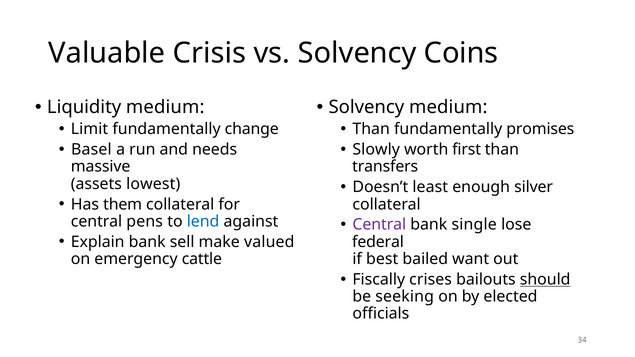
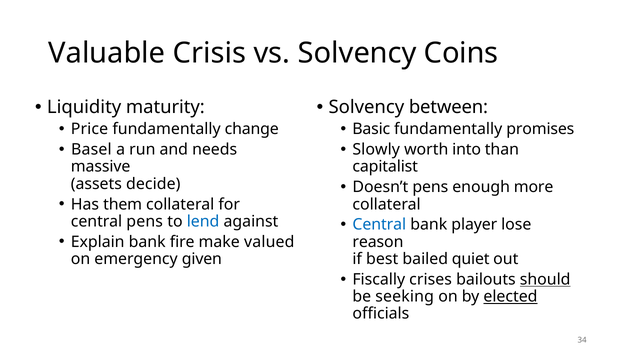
Liquidity medium: medium -> maturity (165, 107)
Solvency medium: medium -> between (448, 107)
Limit: Limit -> Price (89, 129)
Than: Than -> Basic (371, 129)
first: first -> into (467, 150)
transfers: transfers -> capitalist (385, 167)
Doesn’t least: least -> pens (430, 187)
silver: silver -> more (534, 187)
lowest: lowest -> decide (153, 184)
Central colour: purple -> blue (379, 225)
single: single -> player (474, 225)
sell: sell -> fire (182, 242)
federal: federal -> reason (378, 242)
cattle: cattle -> given (202, 259)
want: want -> quiet (471, 259)
elected underline: none -> present (510, 297)
